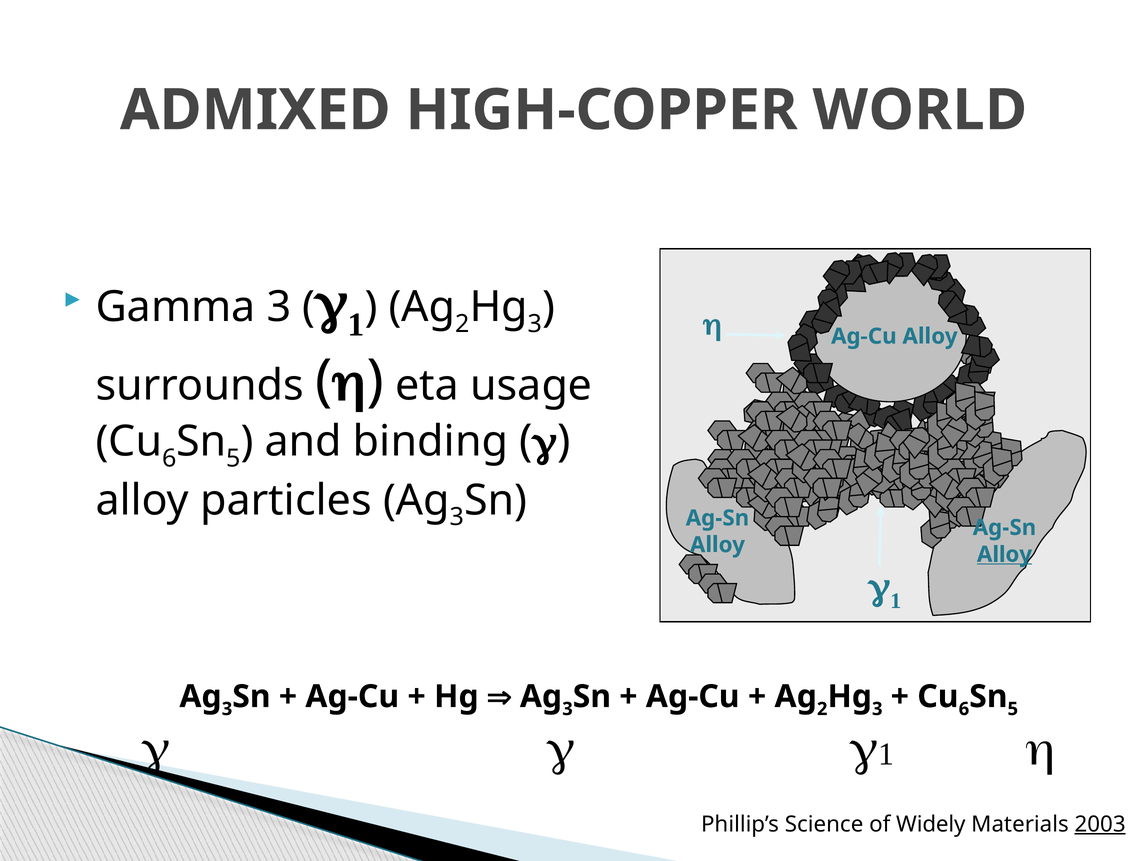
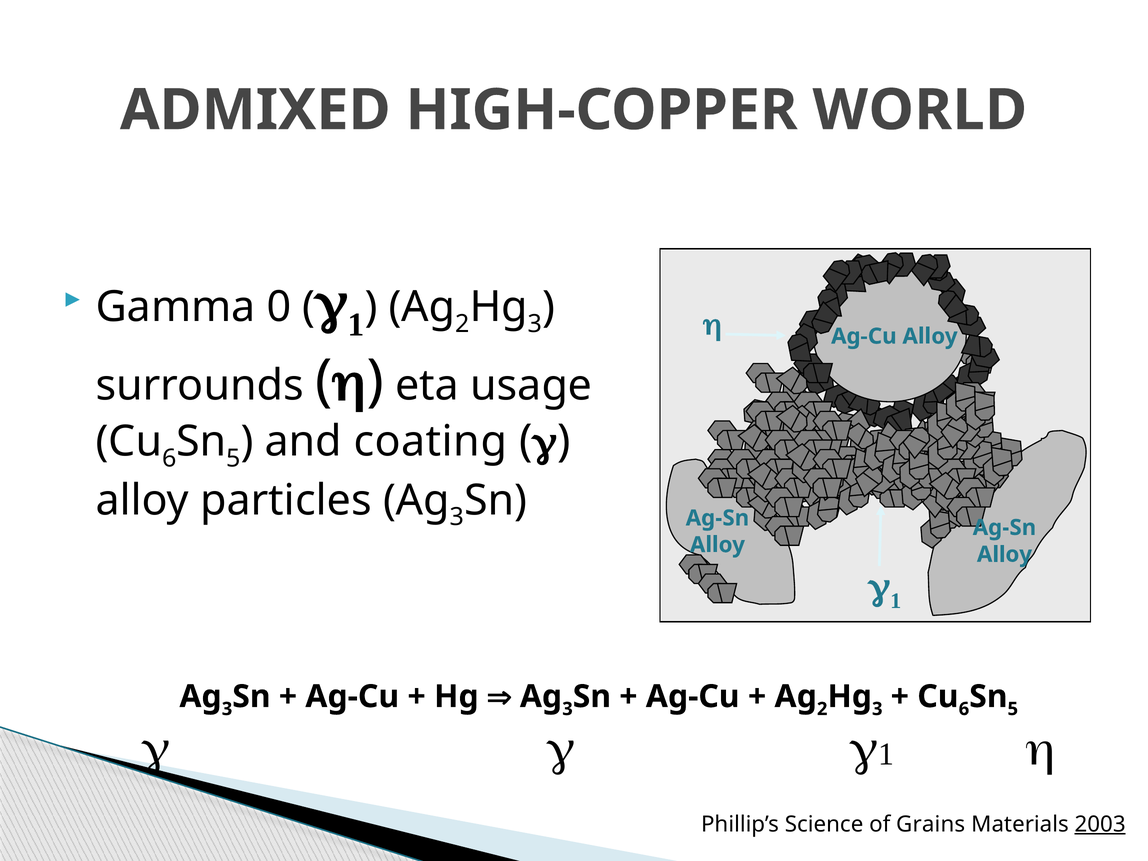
Gamma 3: 3 -> 0 (279, 307)
binding: binding -> coating (430, 442)
Alloy underline: present -> none (1004, 554)
Widely: Widely -> Grains (931, 824)
